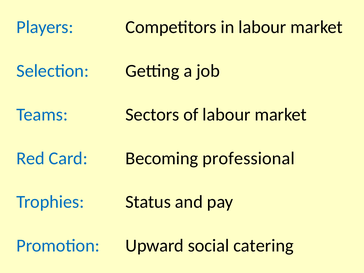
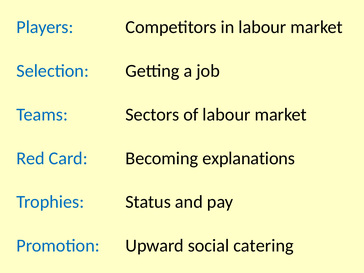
professional: professional -> explanations (249, 158)
